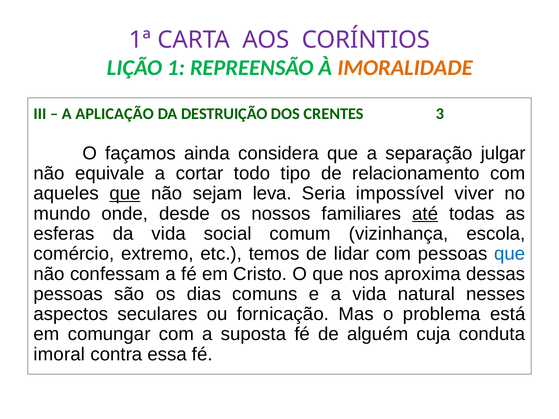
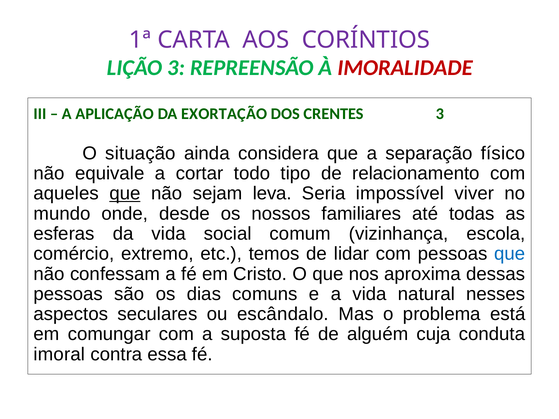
LIÇÃO 1: 1 -> 3 (176, 68)
IMORALIDADE colour: orange -> red (405, 68)
DESTRUIÇÃO: DESTRUIÇÃO -> EXORTAÇÃO (224, 114)
façamos: façamos -> situação (140, 153)
julgar: julgar -> físico (503, 153)
até underline: present -> none (425, 214)
fornicação: fornicação -> escândalo (283, 314)
